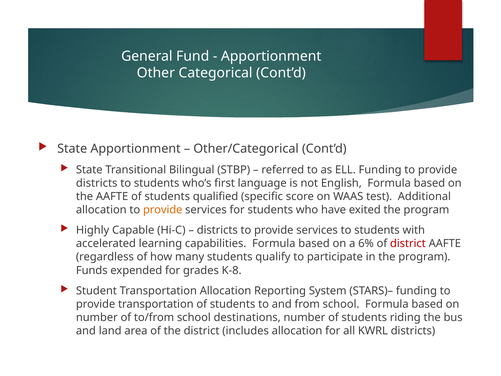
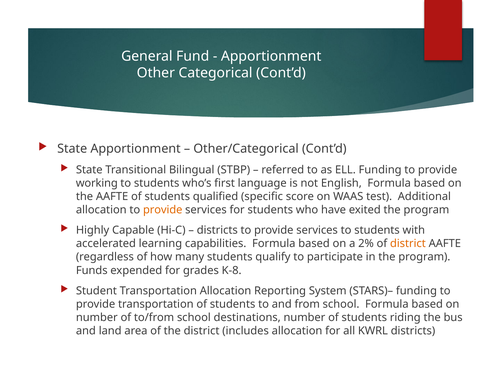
districts: districts -> working (97, 183)
6%: 6% -> 2% (366, 243)
district colour: red -> orange (408, 243)
